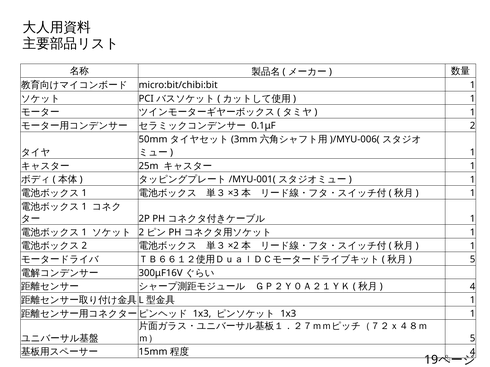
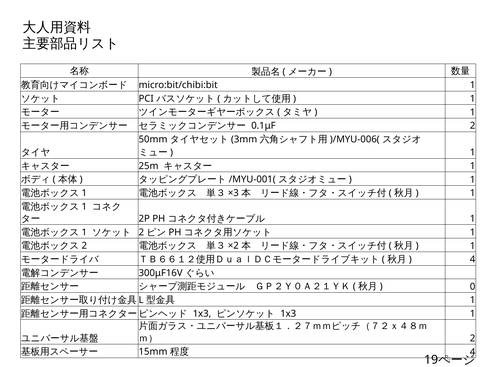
5: 5 -> 4 (473, 260)
4: 4 -> 0 (473, 287)
5: 5 -> 2 (473, 339)
